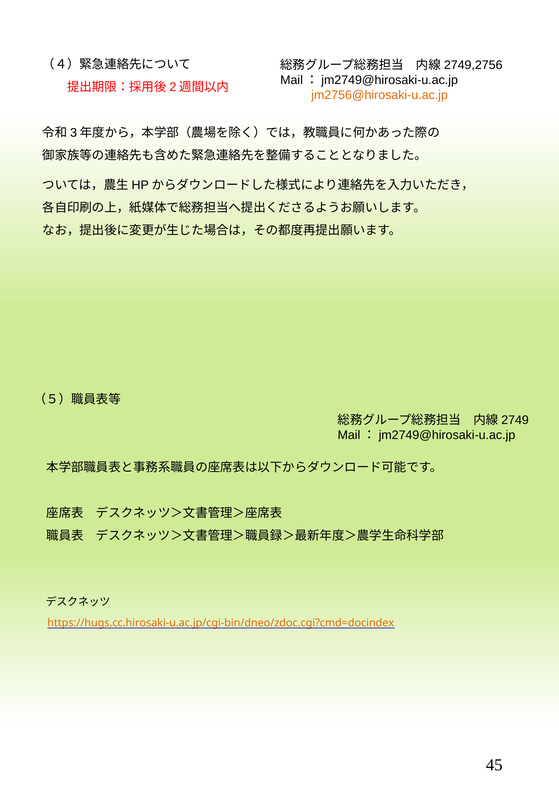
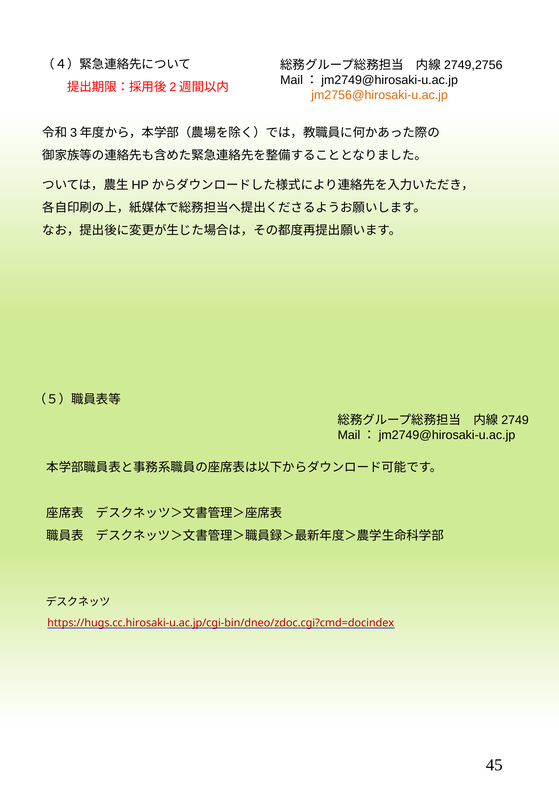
https://hugs.cc.hirosaki-u.ac.jp/cgi-bin/dneo/zdoc.cgi?cmd=docindex colour: orange -> red (221, 623)
